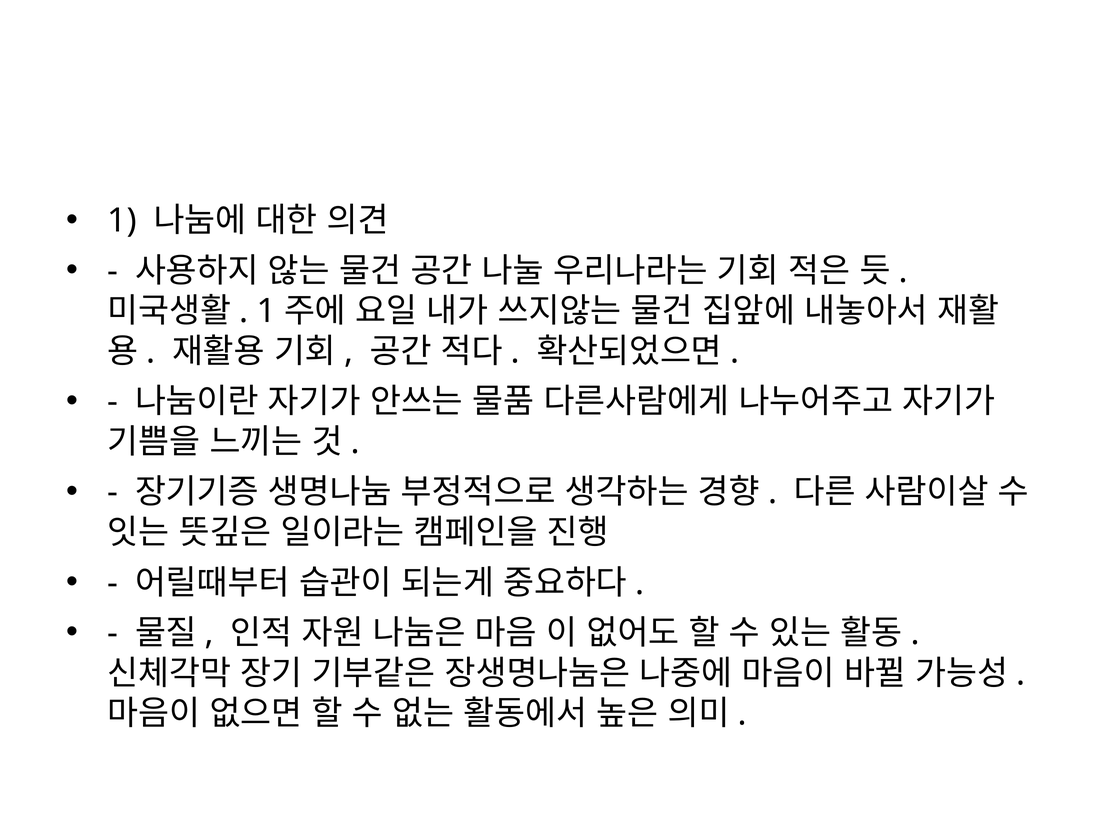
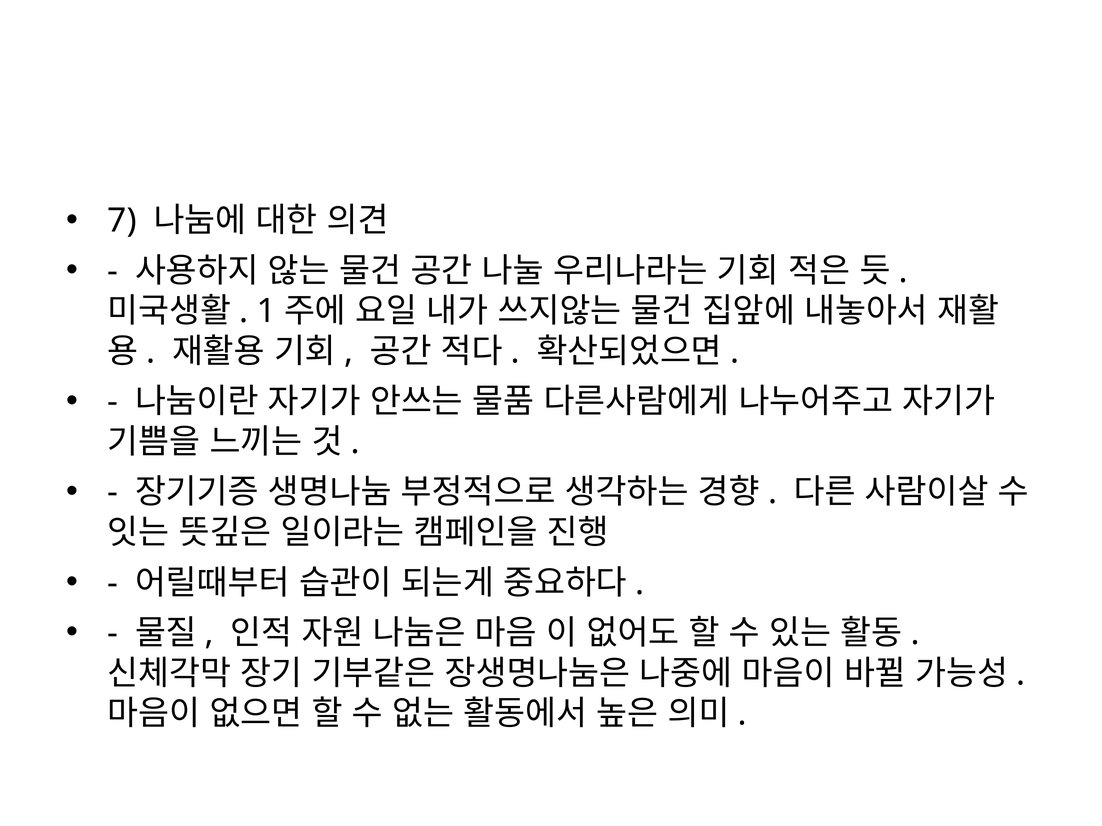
1: 1 -> 7 (122, 221)
